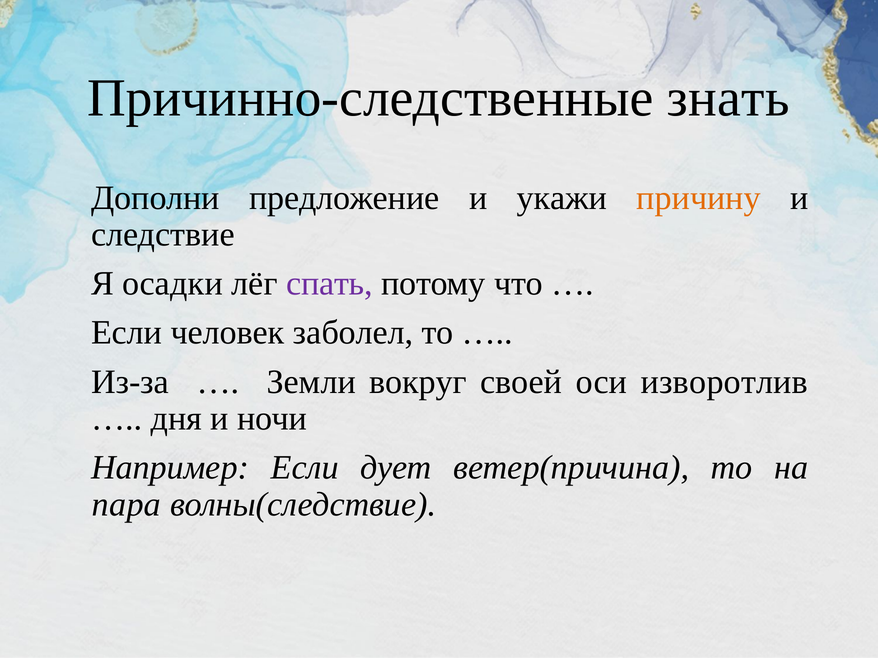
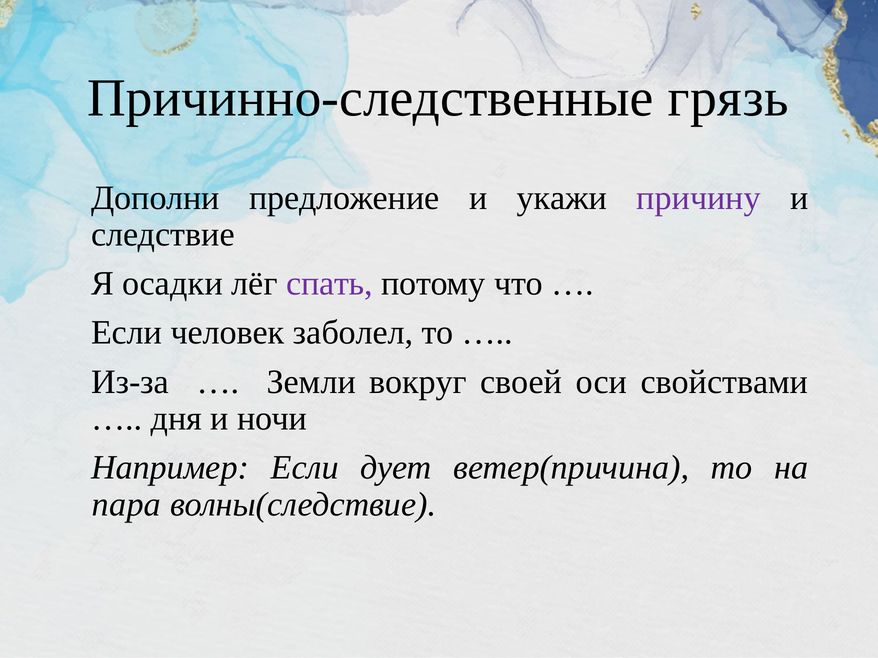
знать: знать -> грязь (728, 98)
причину colour: orange -> purple (699, 198)
изворотлив: изворотлив -> свойствами (725, 382)
